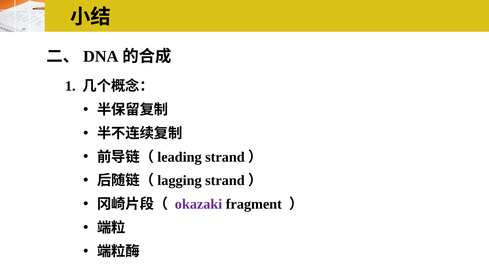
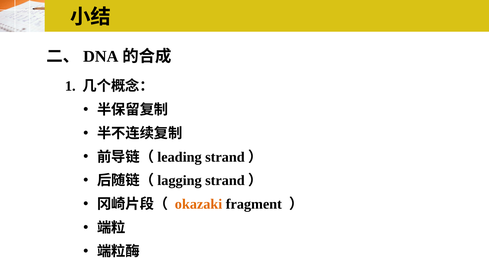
okazaki colour: purple -> orange (199, 204)
